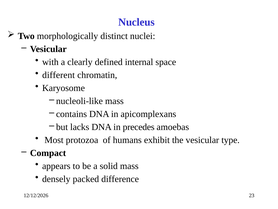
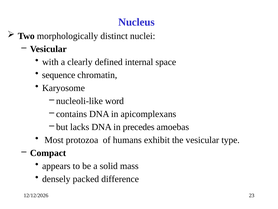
different: different -> sequence (59, 75)
nucleoli-like mass: mass -> word (114, 101)
